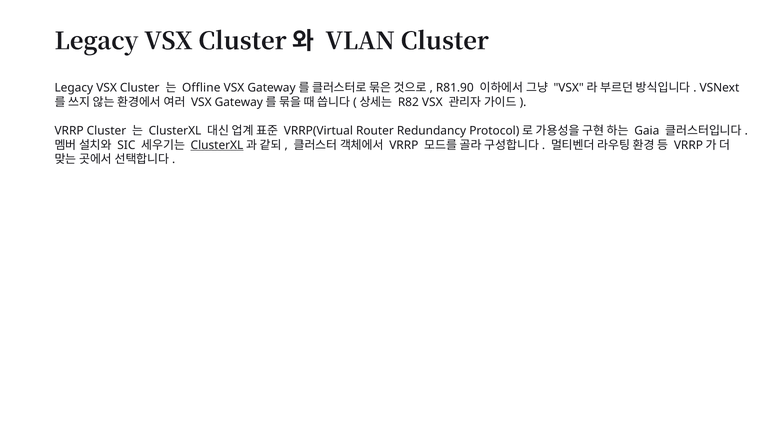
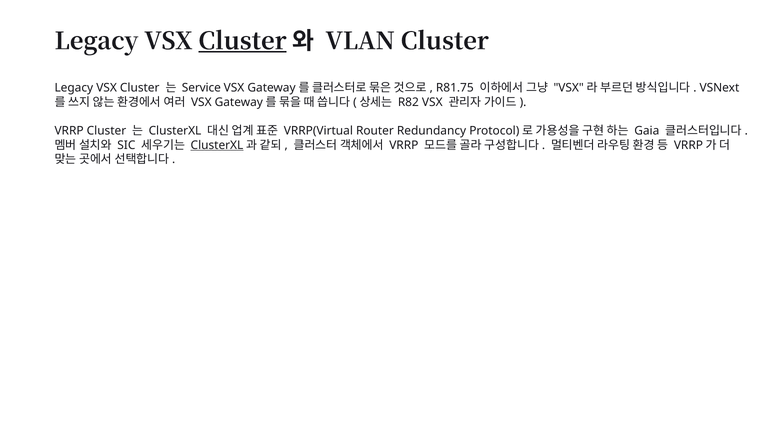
Cluster underline: none -> present (242, 41)
Offline: Offline -> Service (201, 88)
R81.90: R81.90 -> R81.75 (455, 88)
